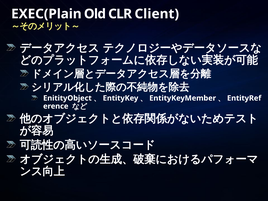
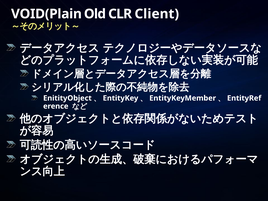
EXEC(Plain: EXEC(Plain -> VOID(Plain (46, 14)
